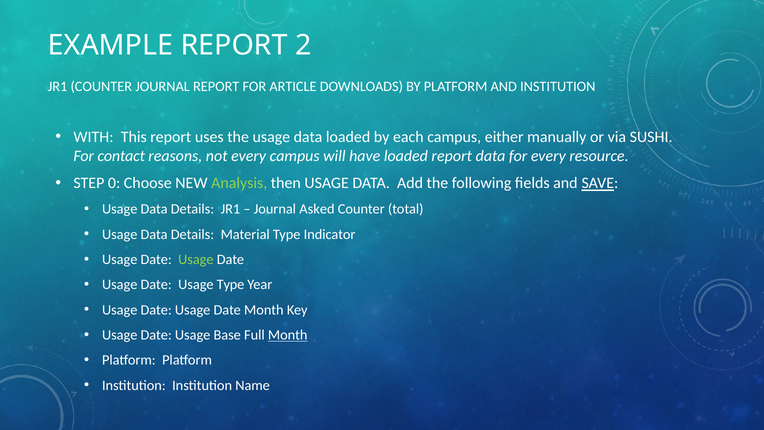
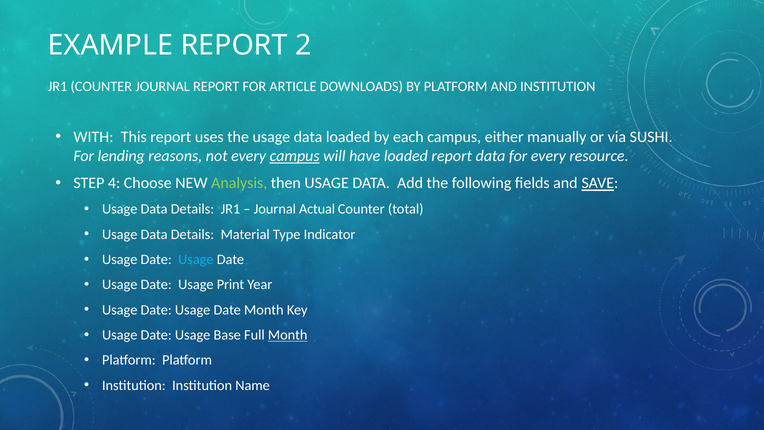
contact: contact -> lending (121, 156)
campus underline: none -> present (295, 156)
0: 0 -> 4 (114, 183)
Asked: Asked -> Actual (317, 209)
Usage colour: light green -> light blue (196, 259)
Usage Type: Type -> Print (231, 285)
